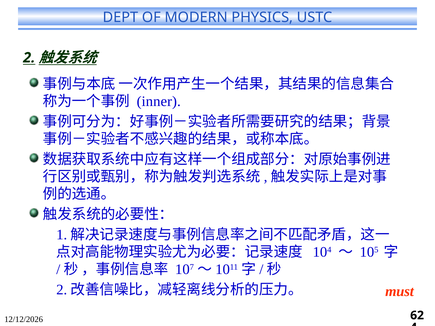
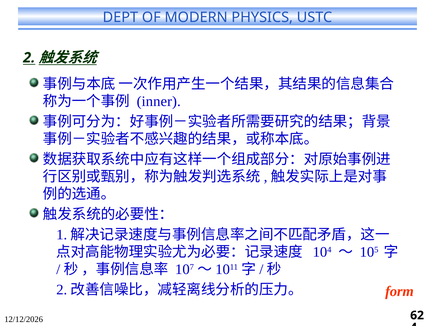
must: must -> form (399, 291)
